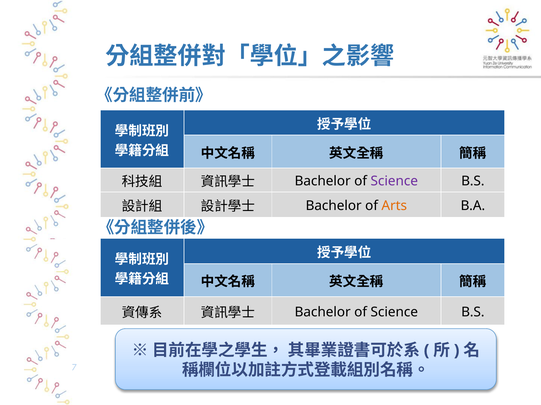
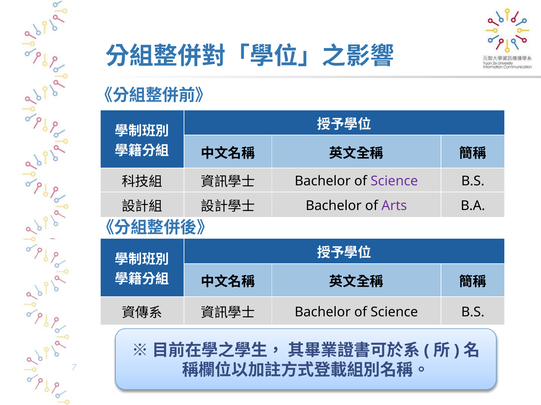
Arts colour: orange -> purple (394, 206)
